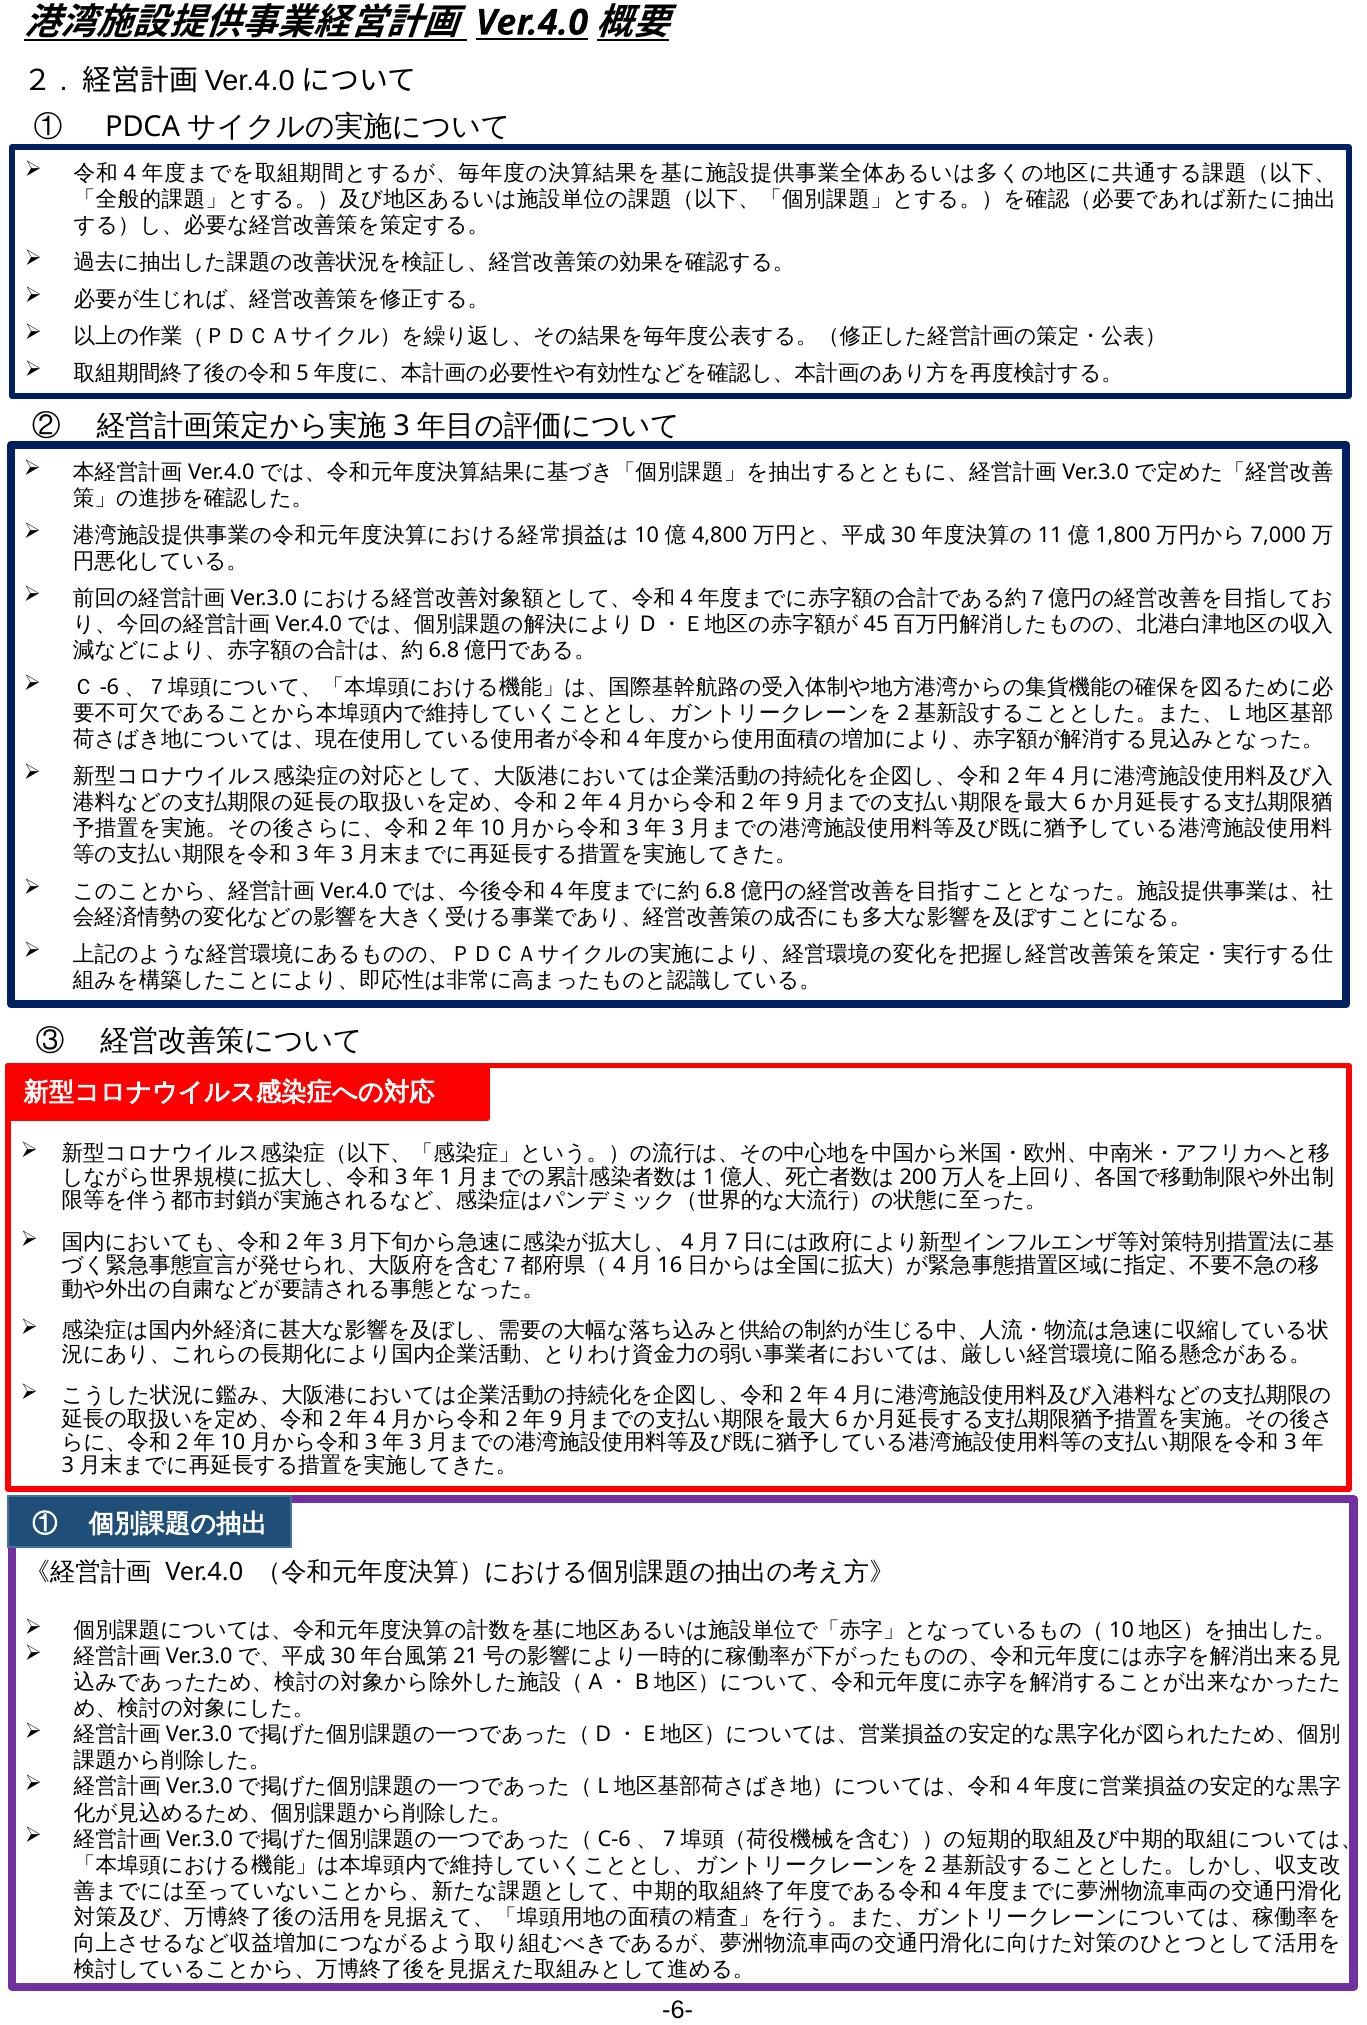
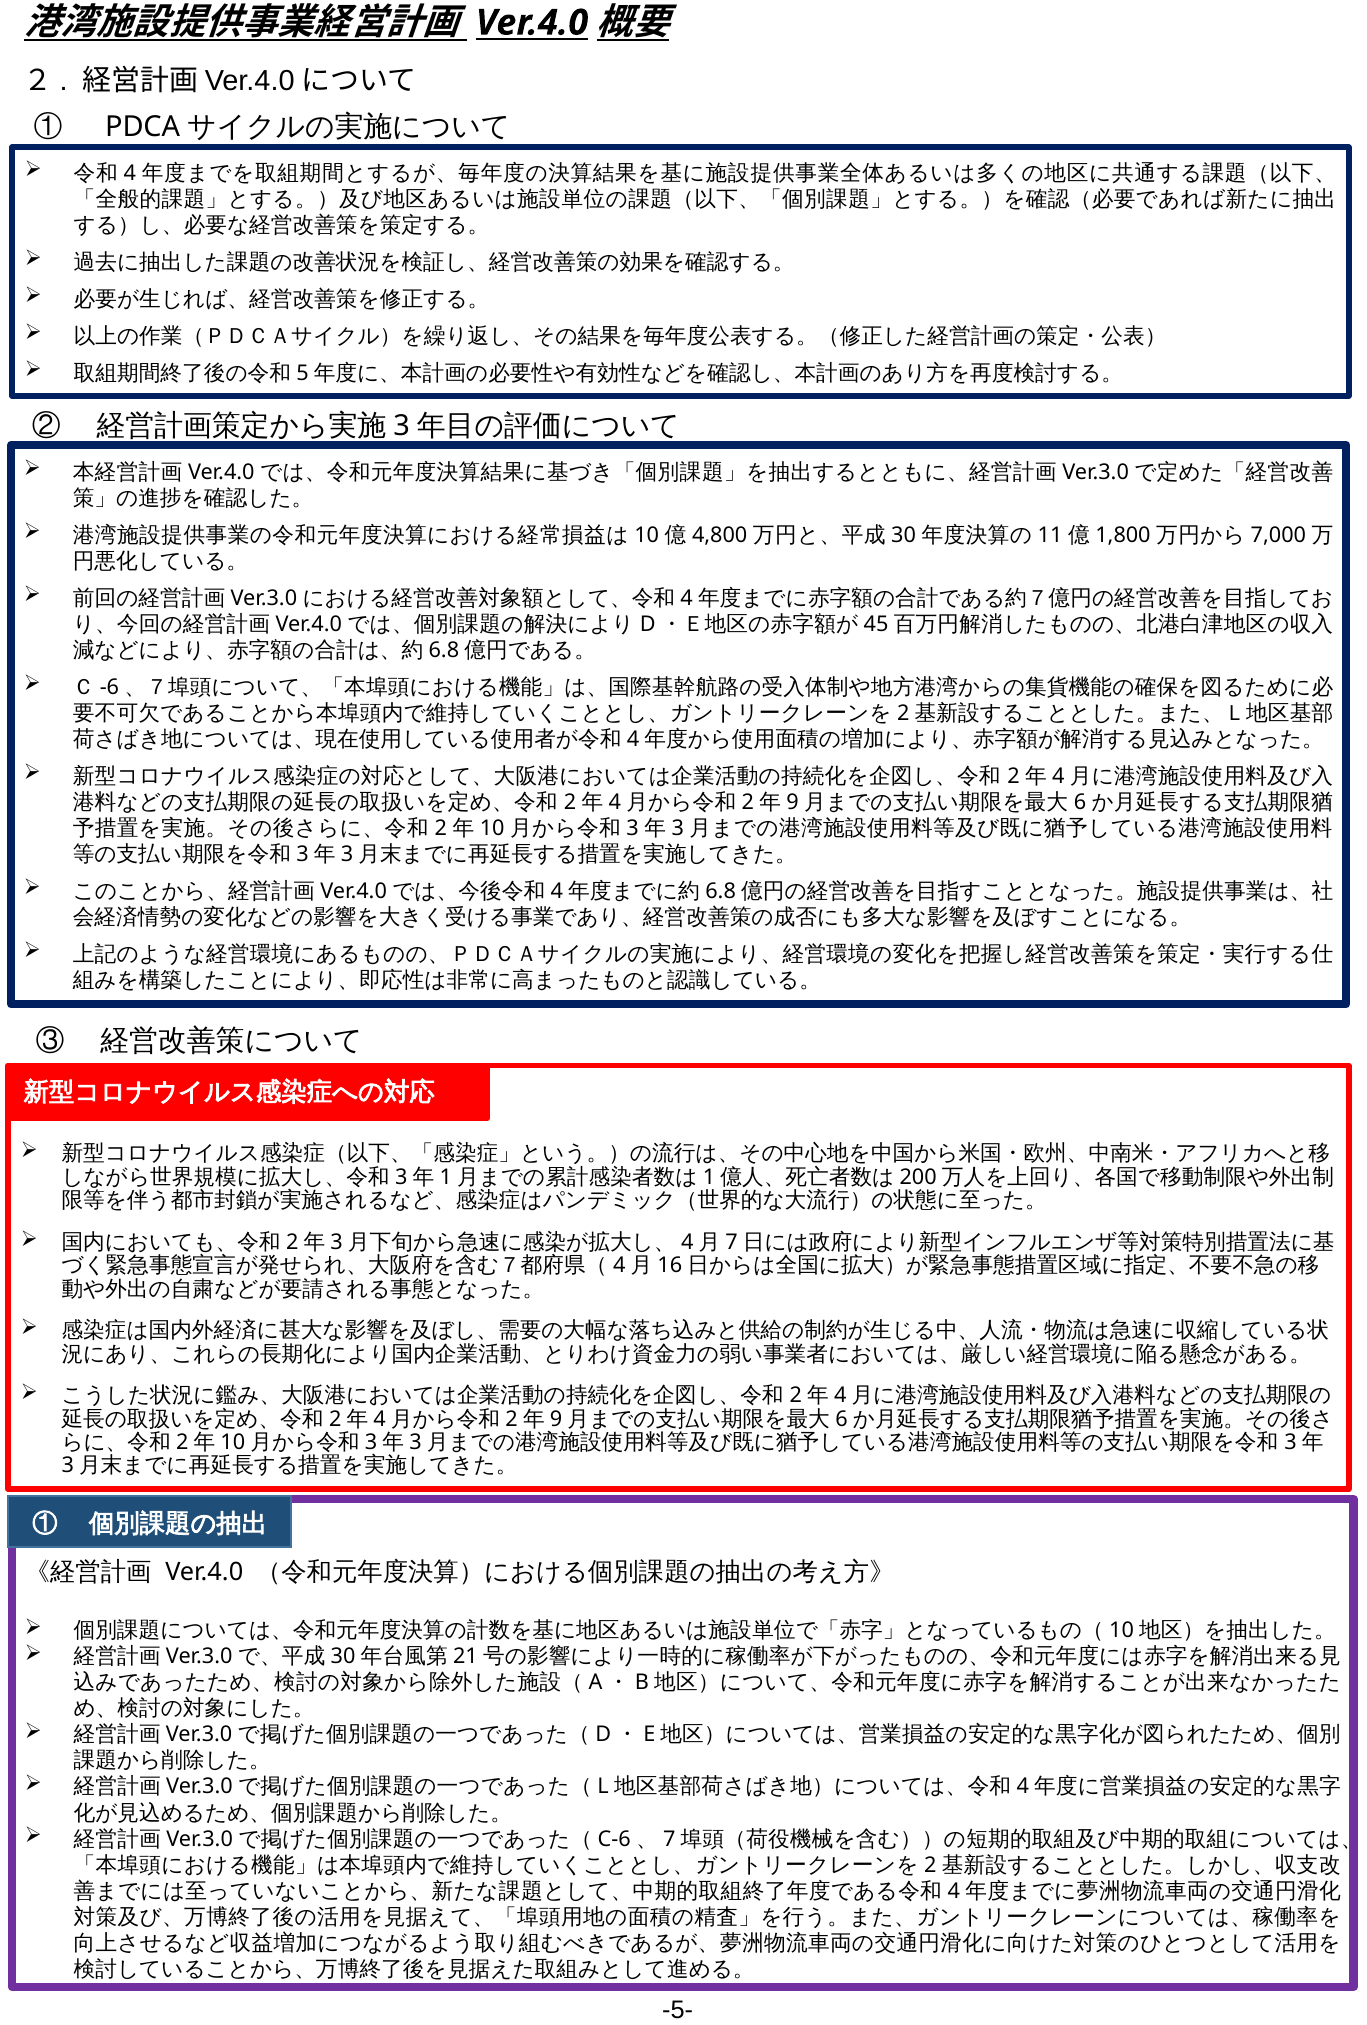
-6-: -6- -> -5- (678, 2009)
